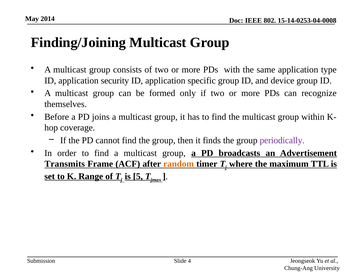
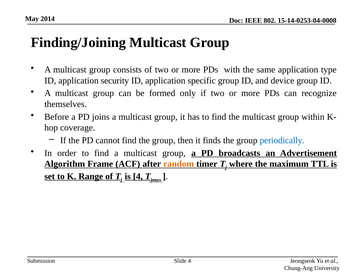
periodically colour: purple -> blue (282, 140)
Transmits: Transmits -> Algorithm (65, 164)
is 5: 5 -> 4 (138, 176)
